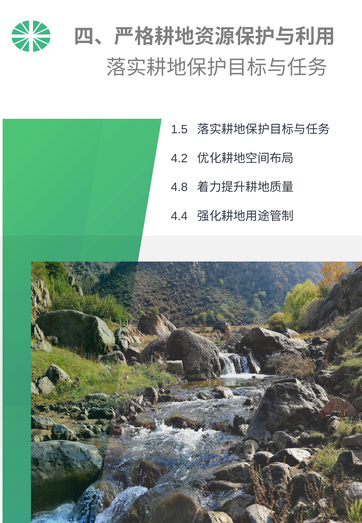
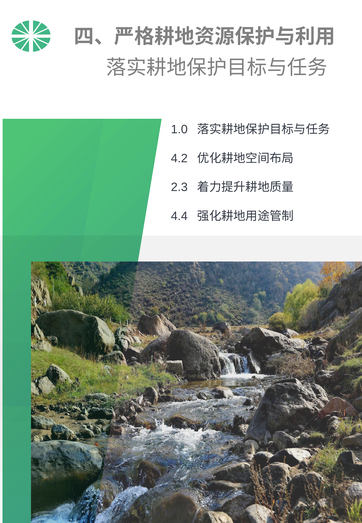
1.5: 1.5 -> 1.0 (179, 129)
4.8: 4.8 -> 2.3 (179, 187)
